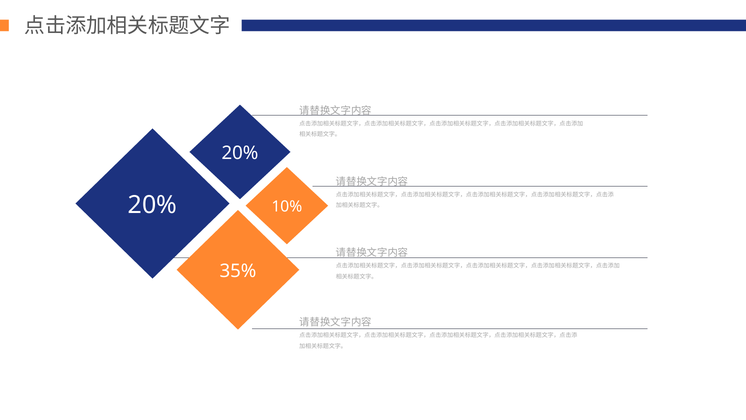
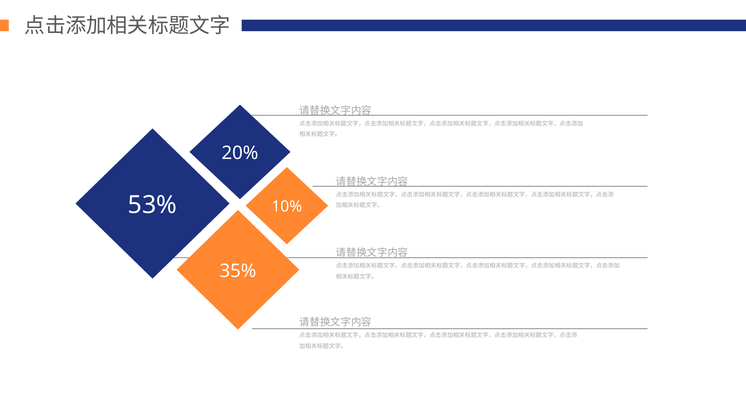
20%: 20% -> 53% (153, 205)
